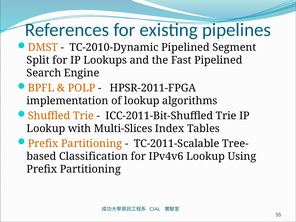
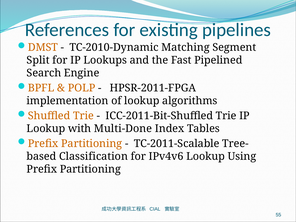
TC-2010-Dynamic Pipelined: Pipelined -> Matching (185, 47)
Multi-Slices: Multi-Slices -> Multi-Done (123, 129)
